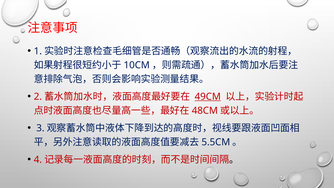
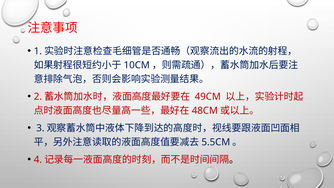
49CM underline: present -> none (208, 97)
